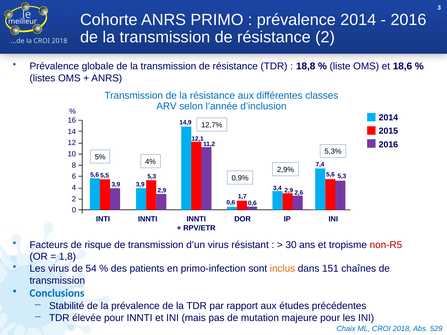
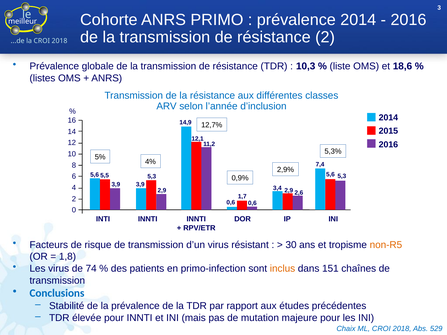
18,8: 18,8 -> 10,3 (306, 66)
non-R5 colour: red -> orange (386, 245)
54: 54 -> 74 (91, 269)
